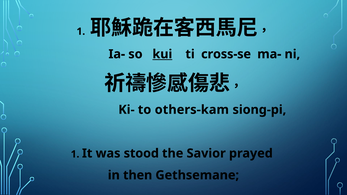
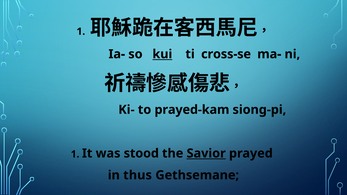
others-kam: others-kam -> prayed-kam (192, 110)
Savior underline: none -> present (206, 153)
then: then -> thus (138, 175)
